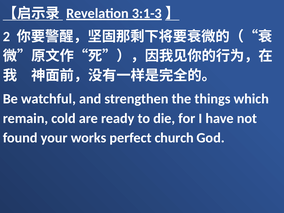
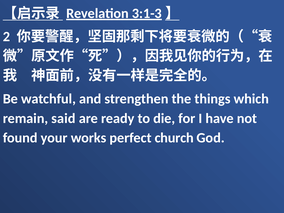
cold: cold -> said (63, 118)
